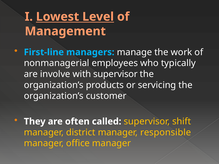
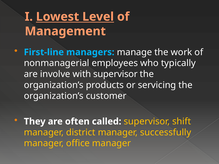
responsible: responsible -> successfully (166, 133)
